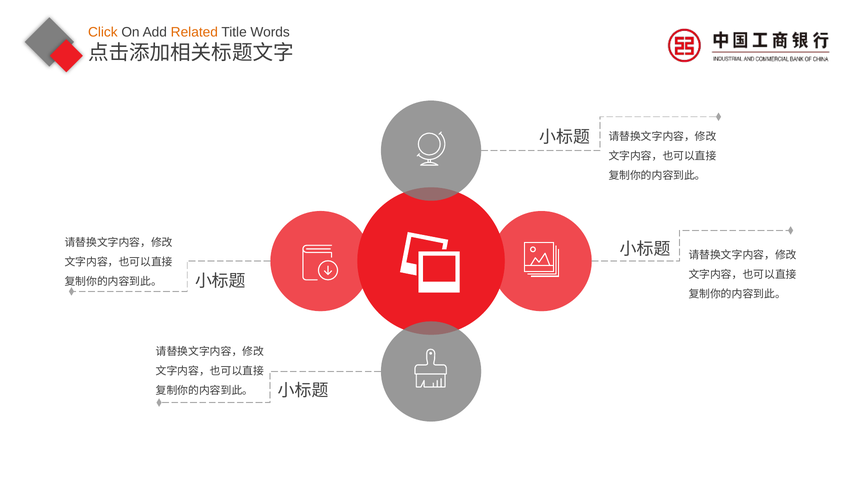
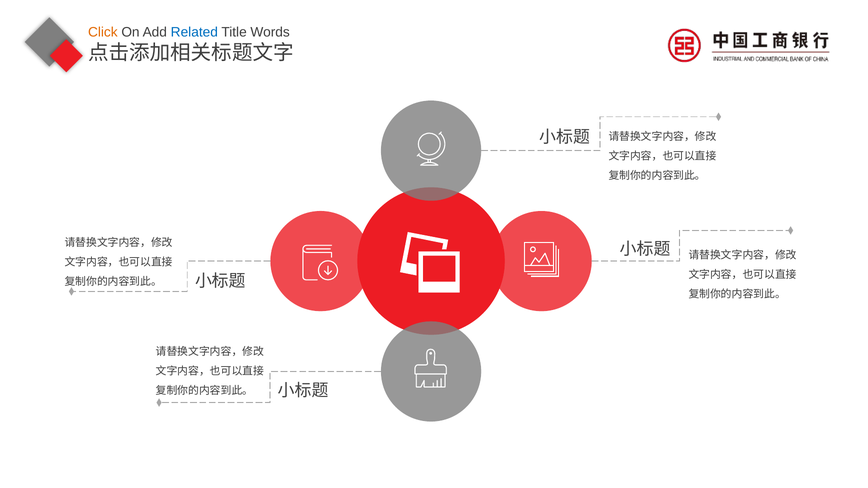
Related colour: orange -> blue (194, 32)
